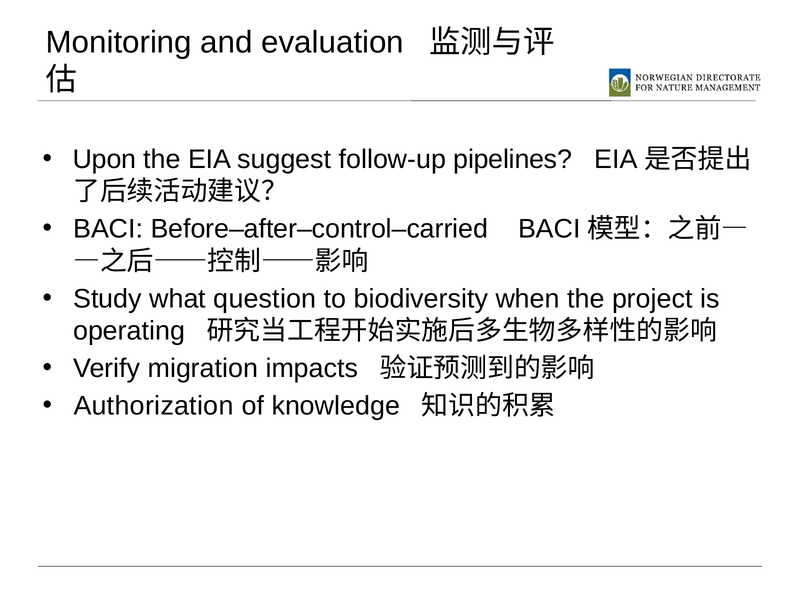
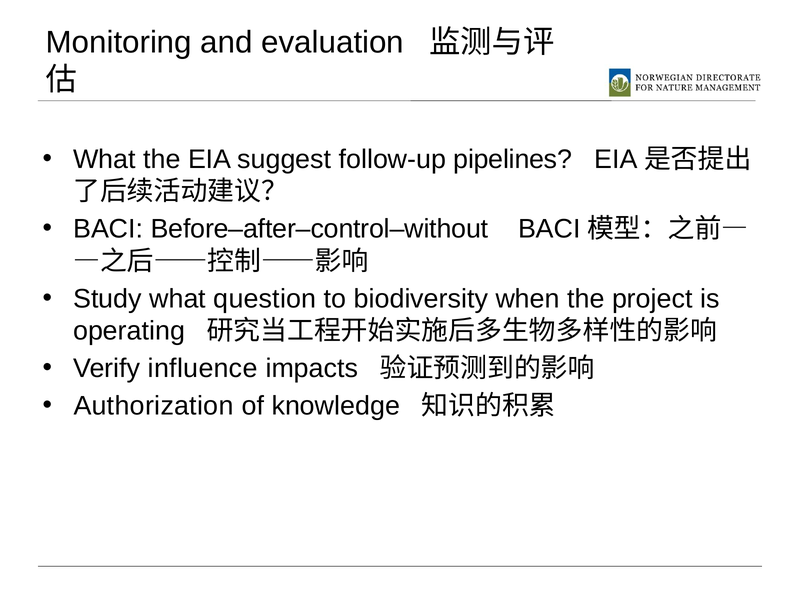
Upon: Upon -> What (104, 159)
Before–after–control–carried: Before–after–control–carried -> Before–after–control–without (319, 229)
migration: migration -> influence (203, 369)
